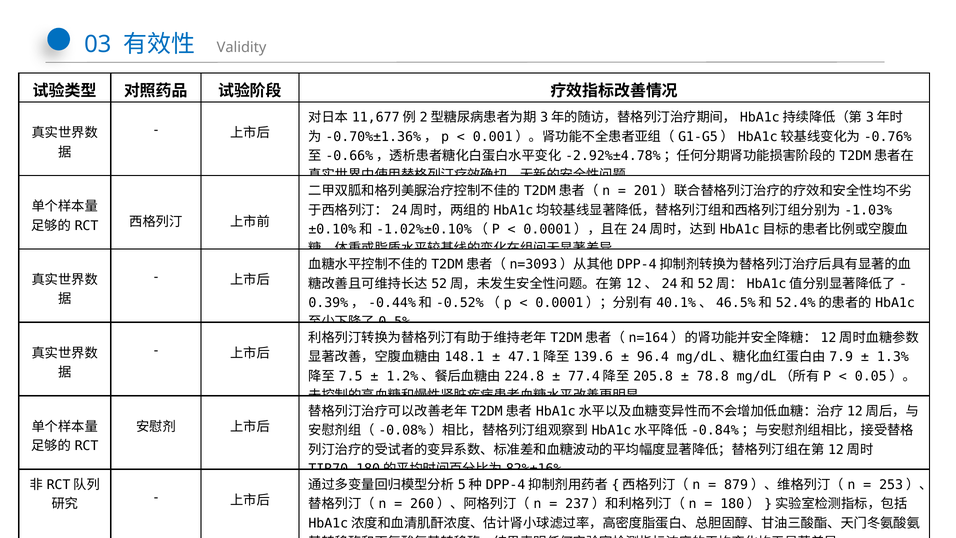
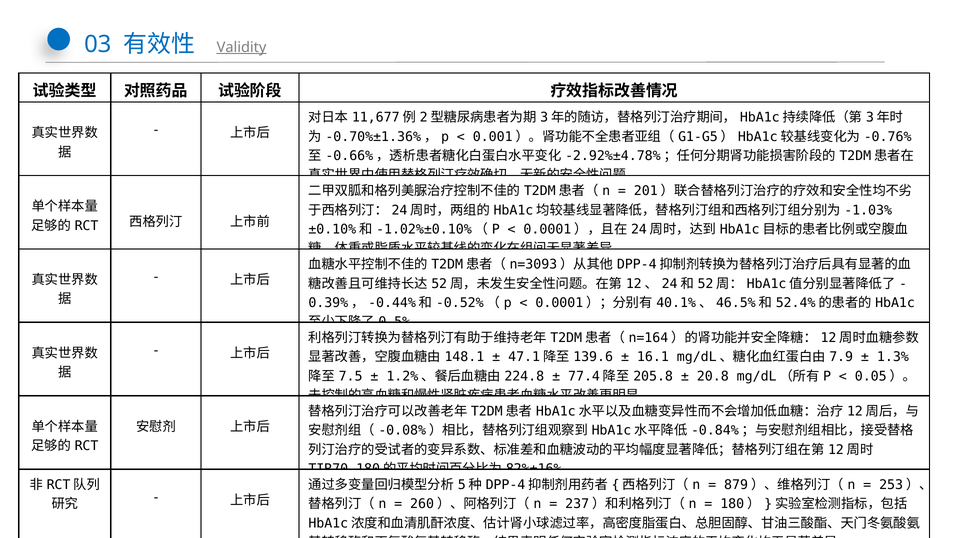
Validity underline: none -> present (242, 47)
96.4: 96.4 -> 16.1 (653, 357)
78.8: 78.8 -> 20.8 (713, 376)
